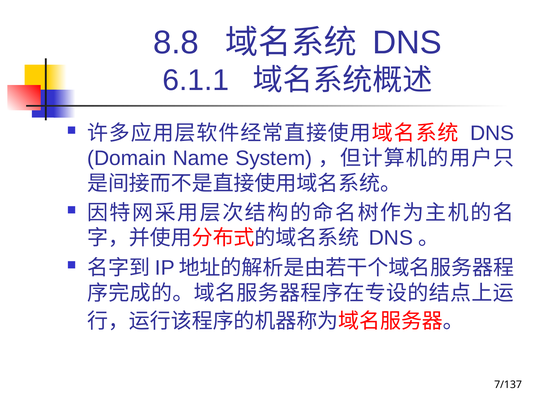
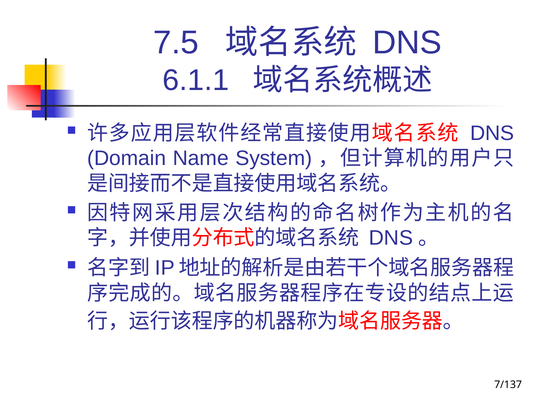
8.8: 8.8 -> 7.5 (176, 43)
